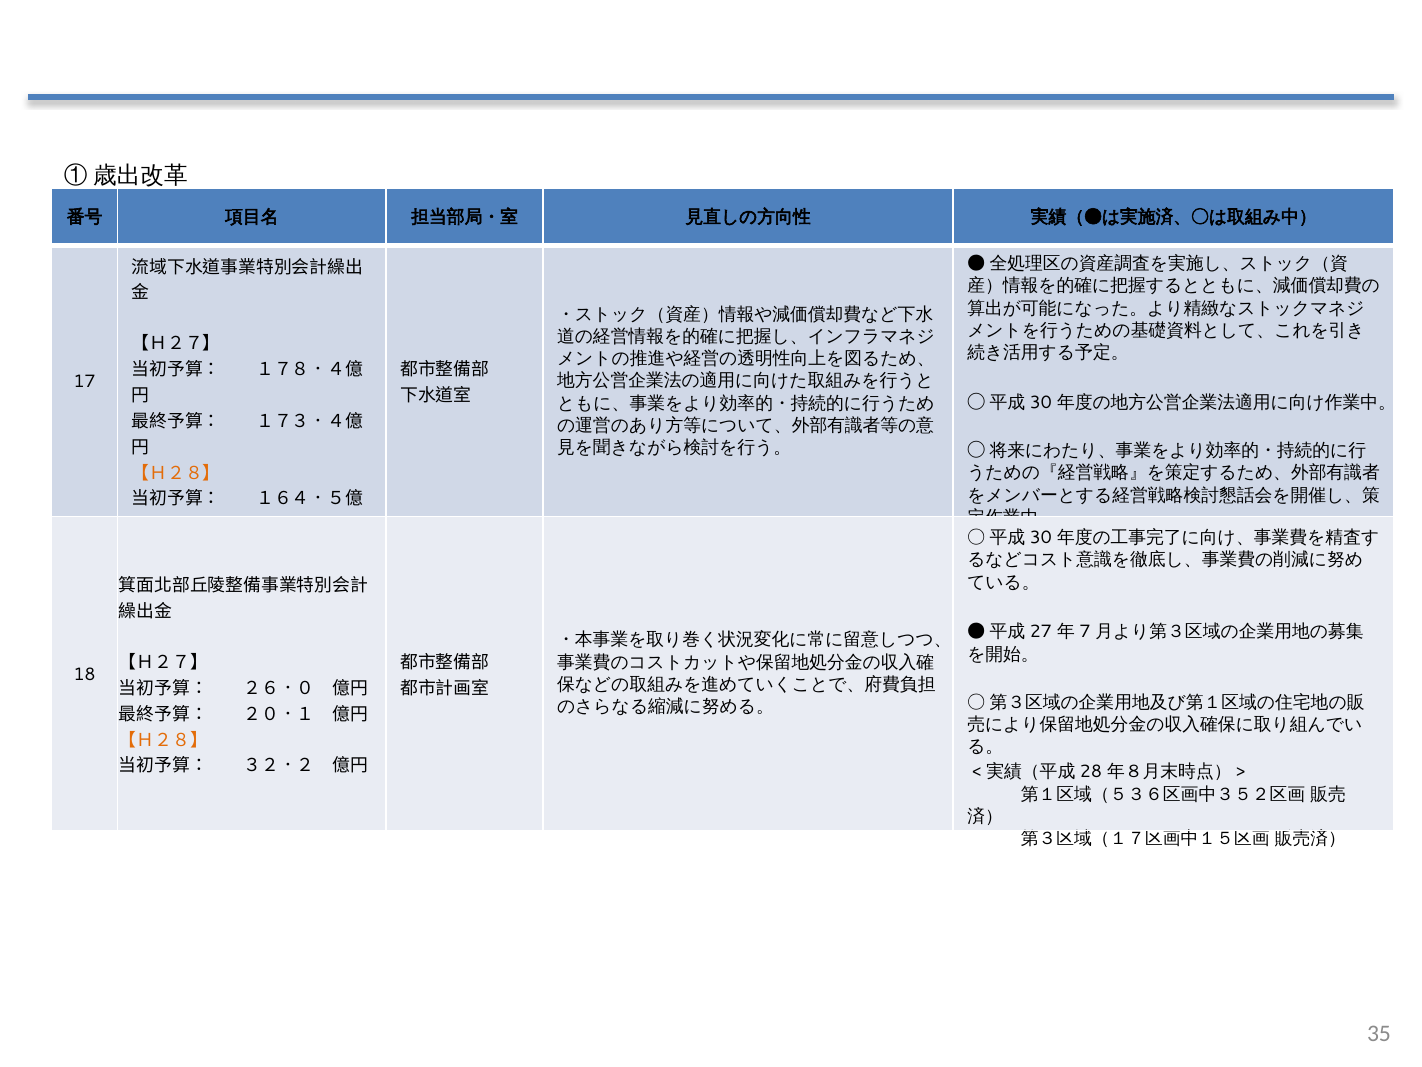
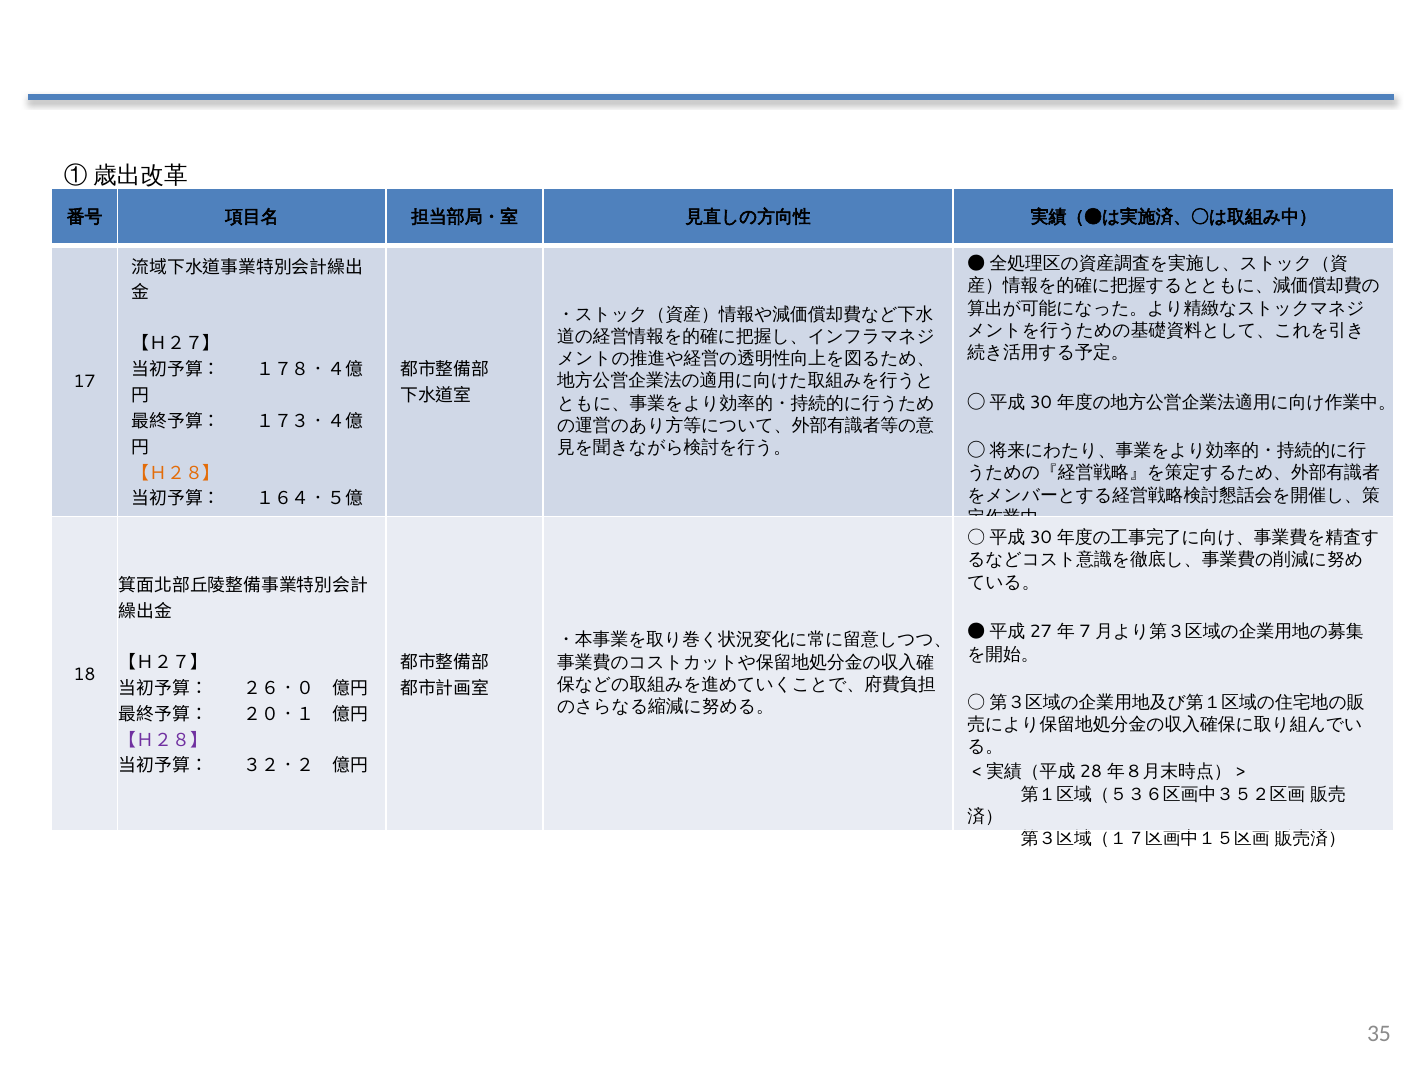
【Ｈ２８】 colour: orange -> purple (163, 740)
